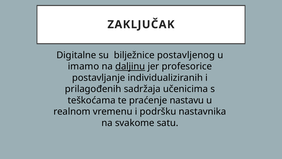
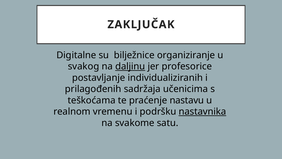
postavljenog: postavljenog -> organiziranje (186, 55)
imamo: imamo -> svakog (84, 66)
nastavnika underline: none -> present (202, 111)
